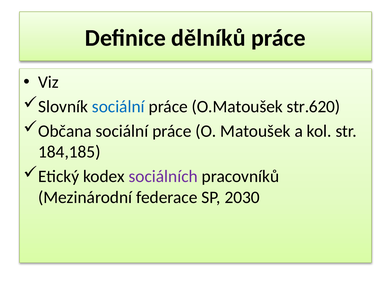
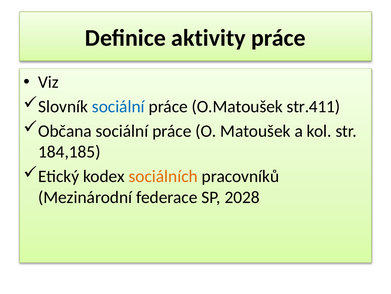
dělníků: dělníků -> aktivity (208, 38)
str.620: str.620 -> str.411 (313, 106)
sociálních colour: purple -> orange (163, 176)
2030: 2030 -> 2028 (242, 197)
